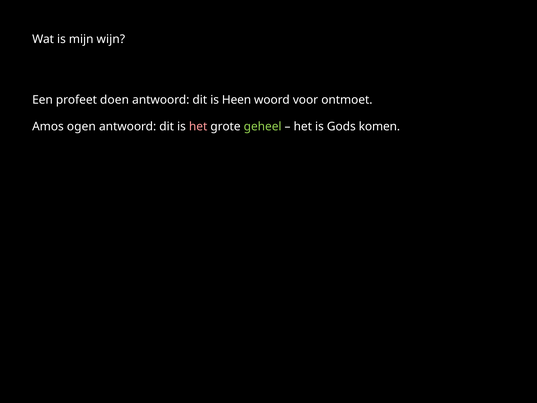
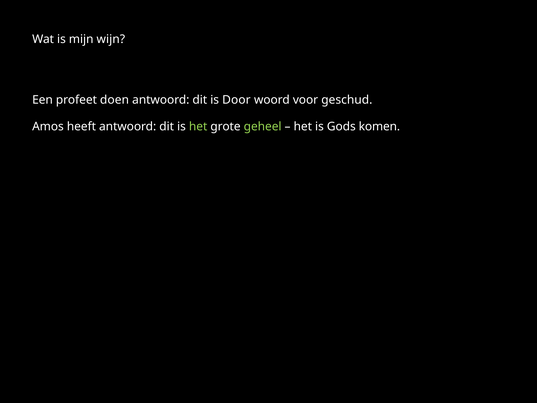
Heen: Heen -> Door (236, 100)
ontmoet: ontmoet -> geschud (347, 100)
ogen: ogen -> heeft (81, 127)
het colour: pink -> light green (198, 127)
